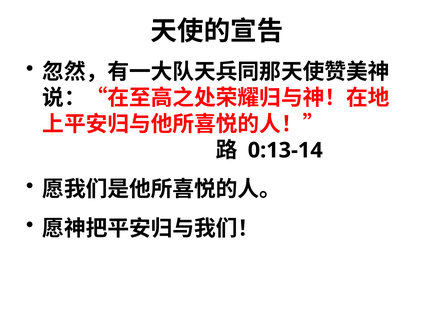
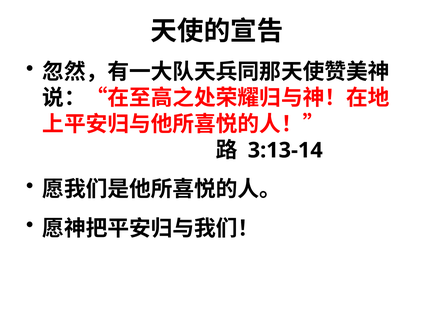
0:13-14: 0:13-14 -> 3:13-14 (285, 150)
